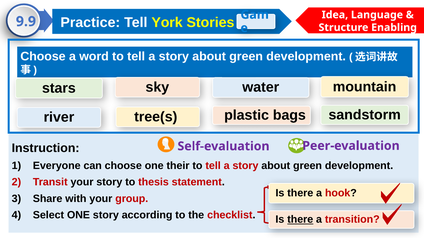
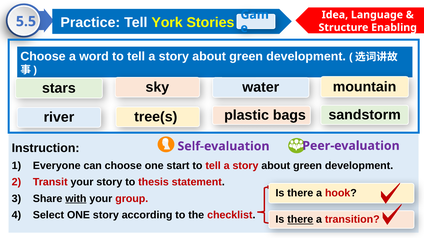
9.9: 9.9 -> 5.5 (26, 22)
their: their -> start (178, 166)
with underline: none -> present (76, 199)
